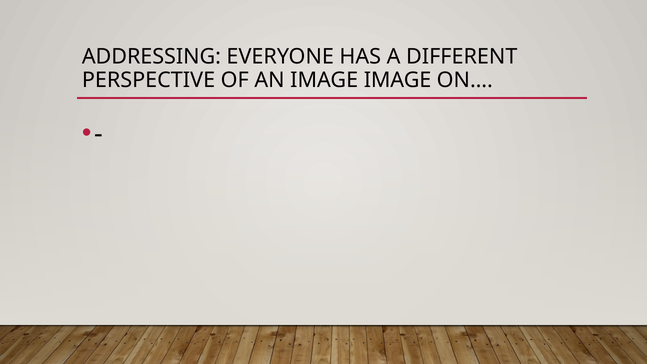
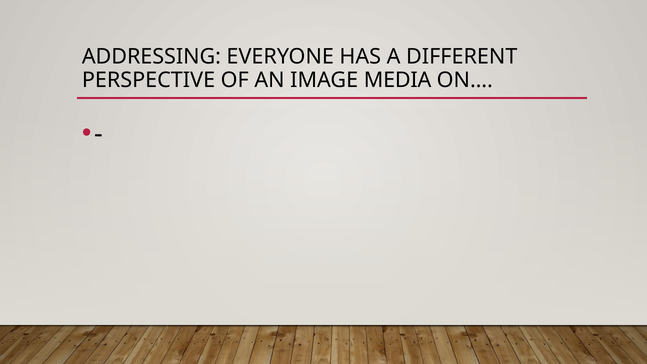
IMAGE IMAGE: IMAGE -> MEDIA (398, 80)
